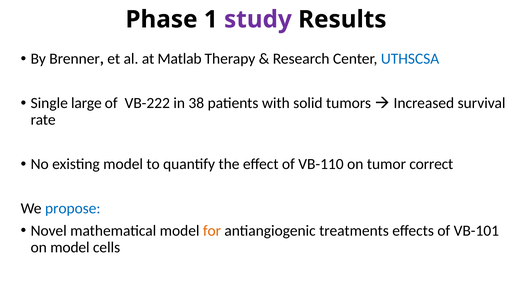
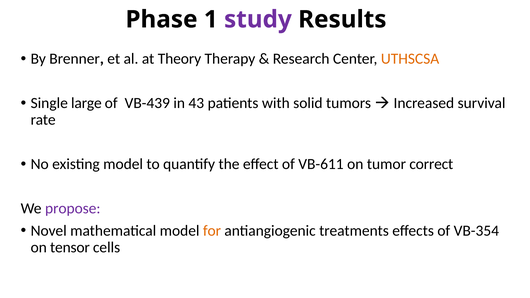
Matlab: Matlab -> Theory (179, 59)
UTHSCSA colour: blue -> orange (410, 59)
VB-222: VB-222 -> VB-439 (147, 103)
38: 38 -> 43 (196, 103)
VB-110: VB-110 -> VB-611 (321, 164)
propose colour: blue -> purple (73, 209)
VB-101: VB-101 -> VB-354 (476, 231)
on model: model -> tensor (70, 247)
